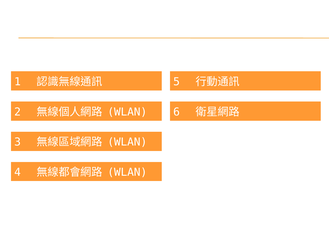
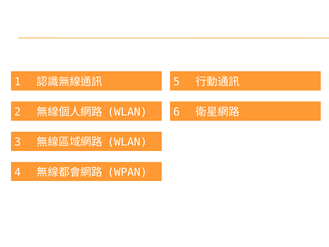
WLAN: WLAN -> WPAN (127, 172)
